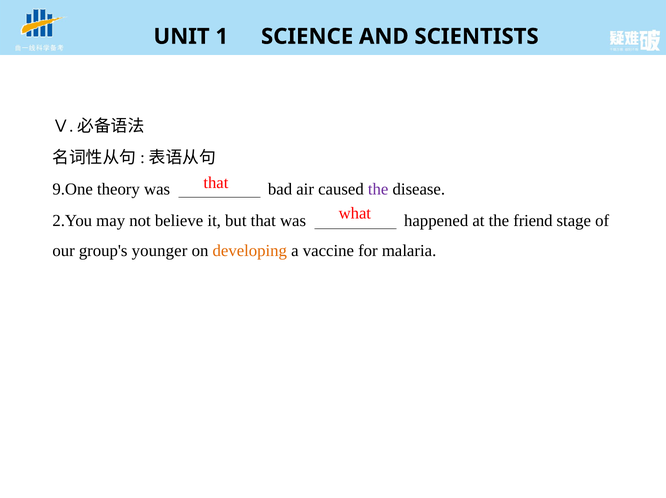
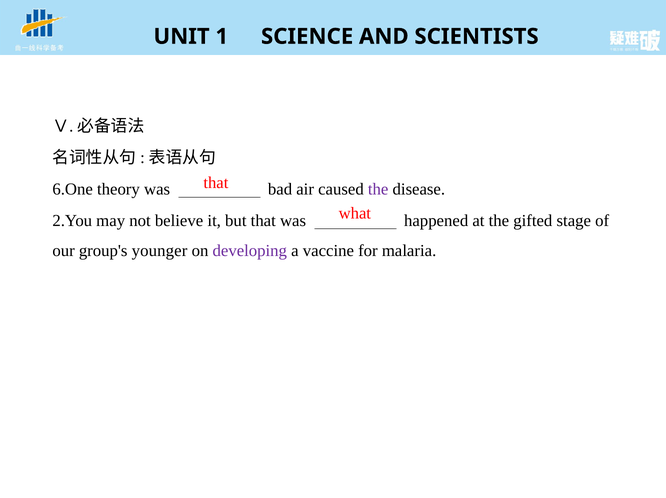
9.One: 9.One -> 6.One (73, 189)
friend: friend -> gifted (533, 221)
developing colour: orange -> purple (250, 251)
